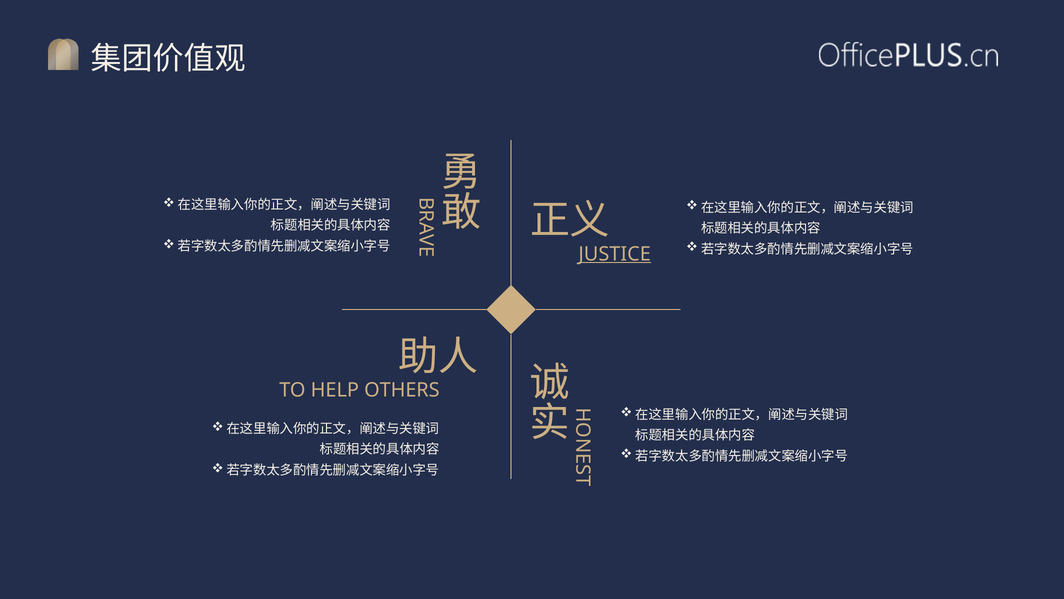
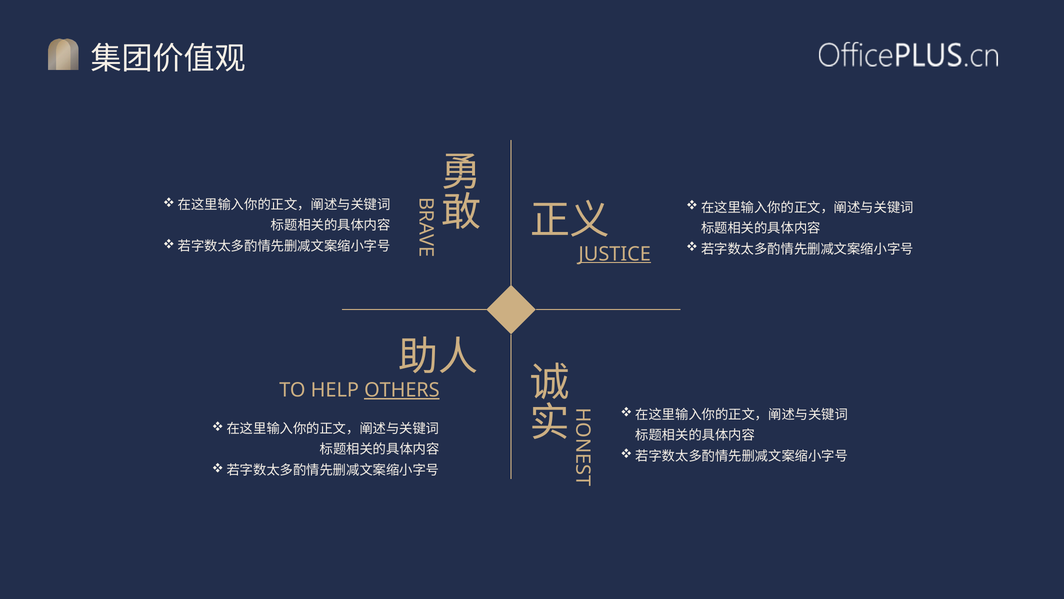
OTHERS underline: none -> present (402, 390)
